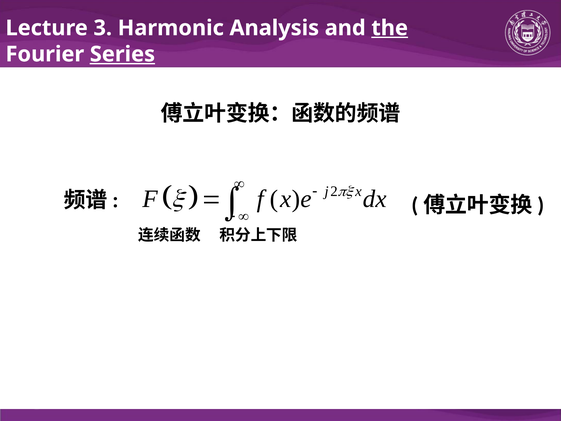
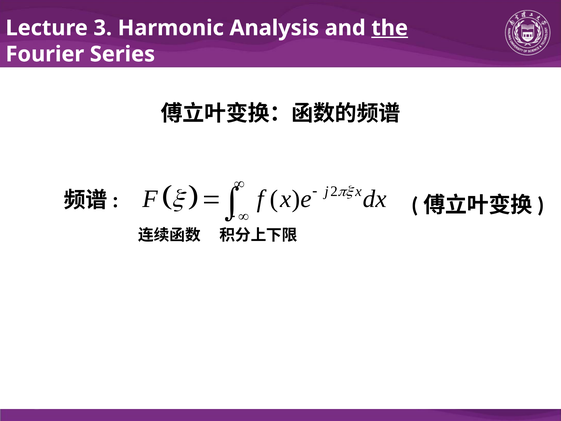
Series underline: present -> none (122, 54)
